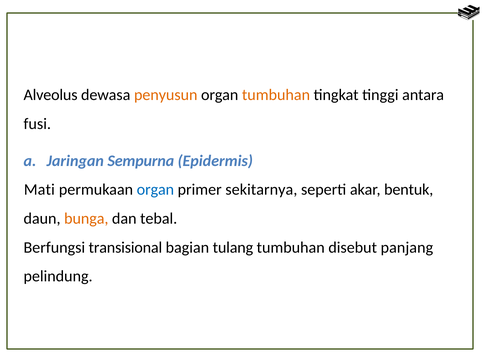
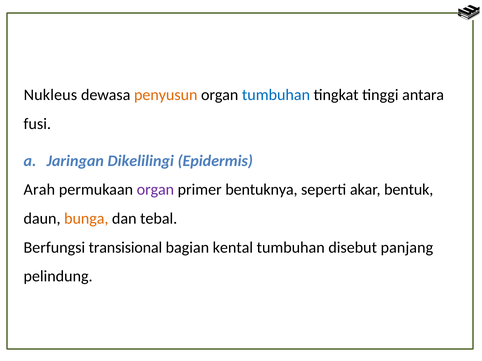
Alveolus: Alveolus -> Nukleus (50, 95)
tumbuhan colour: orange -> blue (276, 95)
Sempurna: Sempurna -> Dikelilingi (141, 161)
Mati: Mati -> Arah (39, 190)
organ colour: blue -> purple (155, 190)
sekitarnya: sekitarnya -> bentuknya (261, 190)
tulang: tulang -> kental (233, 248)
